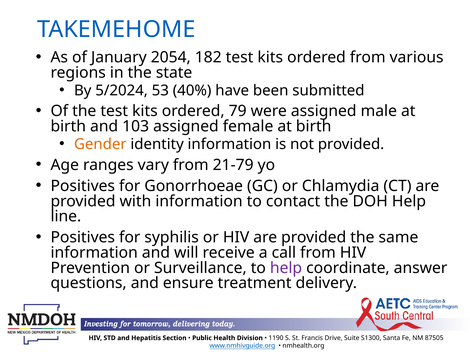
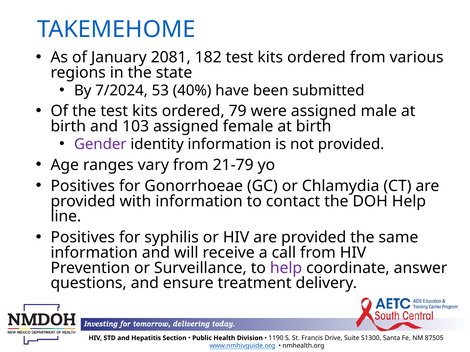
2054: 2054 -> 2081 (171, 57)
5/2024: 5/2024 -> 7/2024 (122, 91)
Gender colour: orange -> purple (100, 144)
